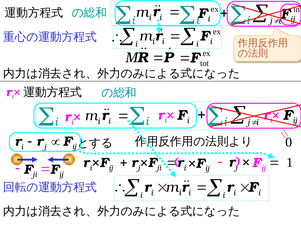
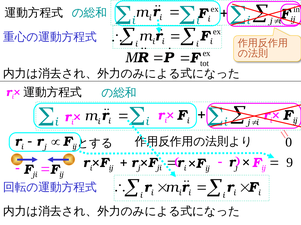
1: 1 -> 9 (290, 163)
